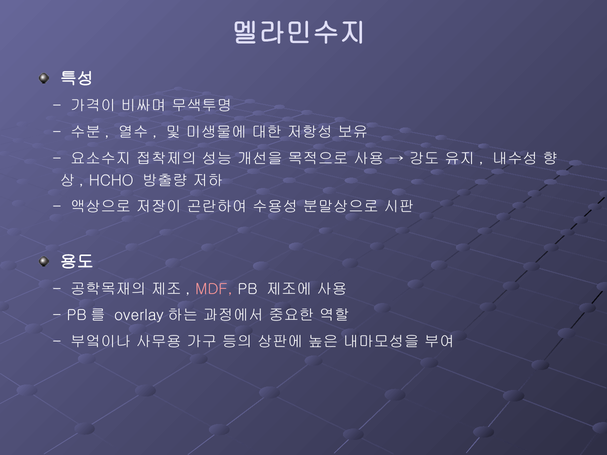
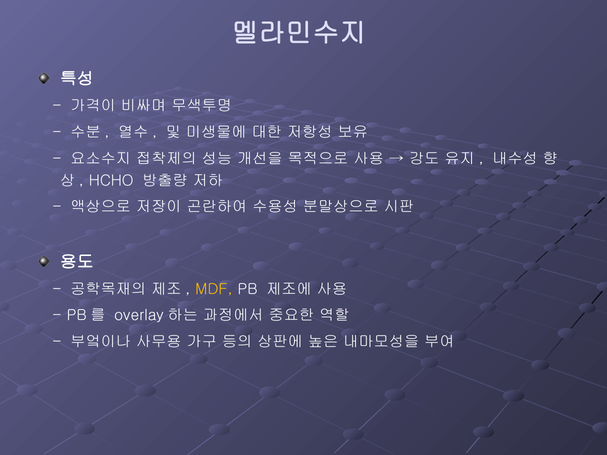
MDF colour: pink -> yellow (214, 289)
